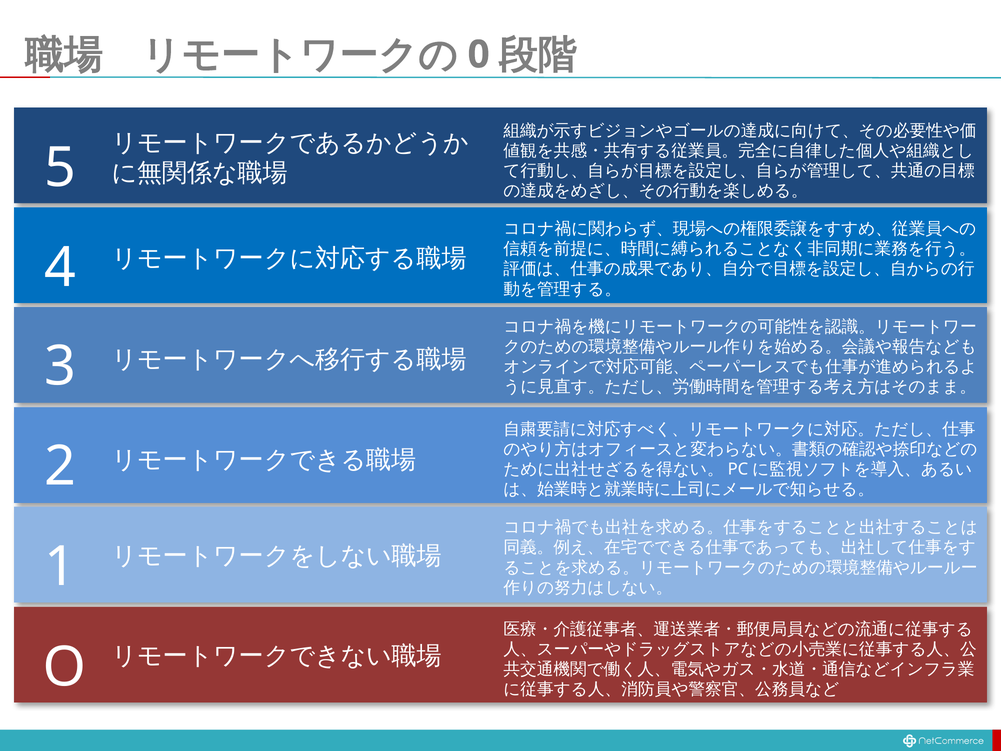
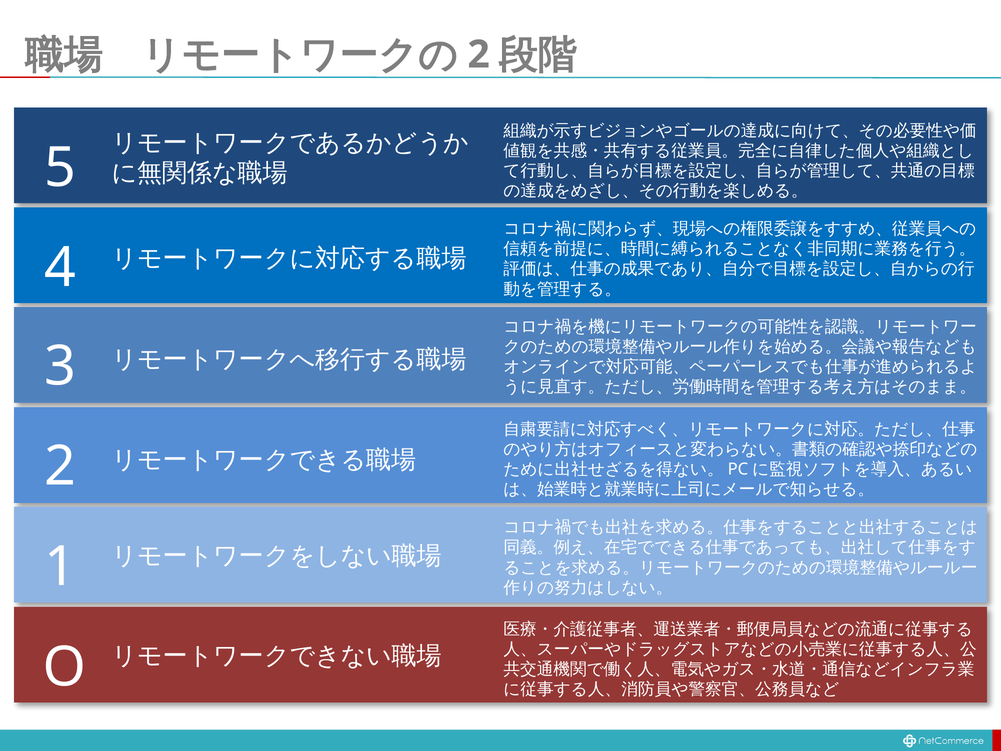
0: 0 -> 2 (479, 55)
